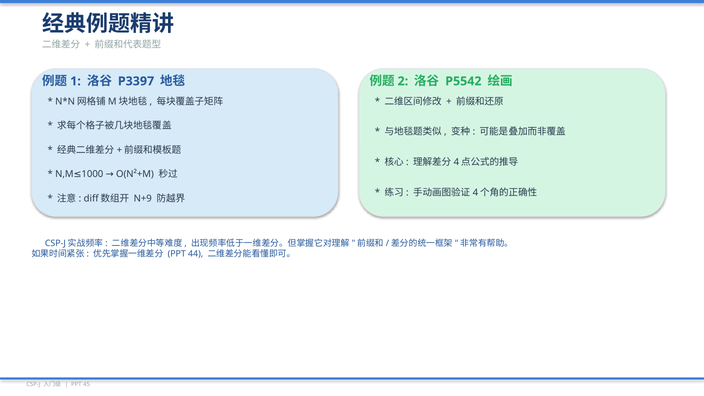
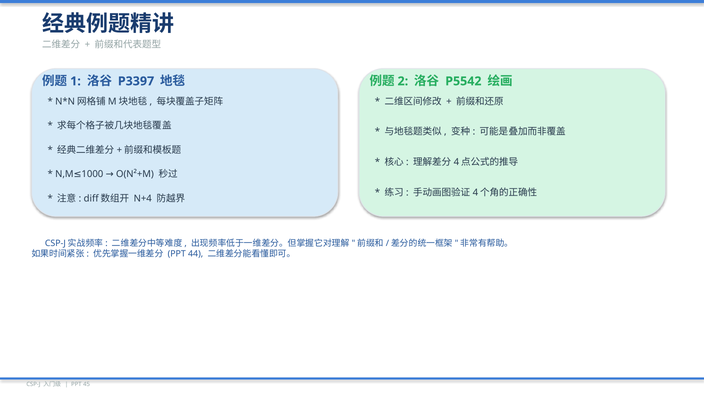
N+9: N+9 -> N+4 (143, 199)
